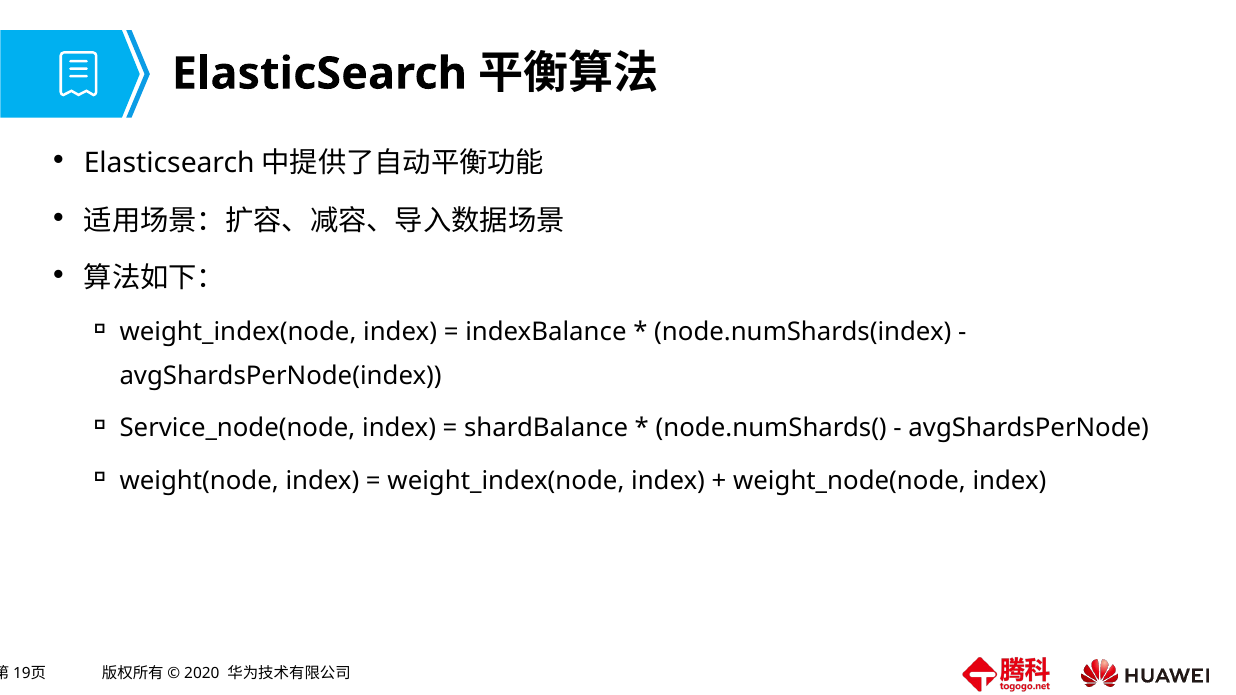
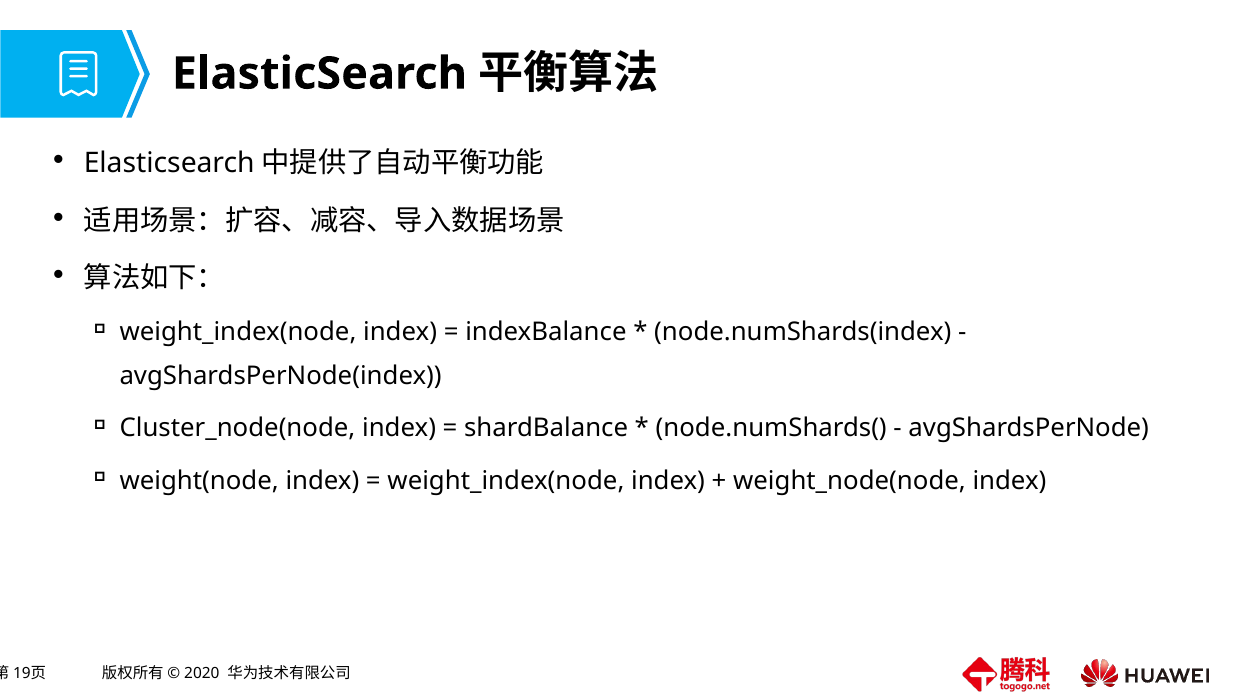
Service_node(node: Service_node(node -> Cluster_node(node (237, 428)
